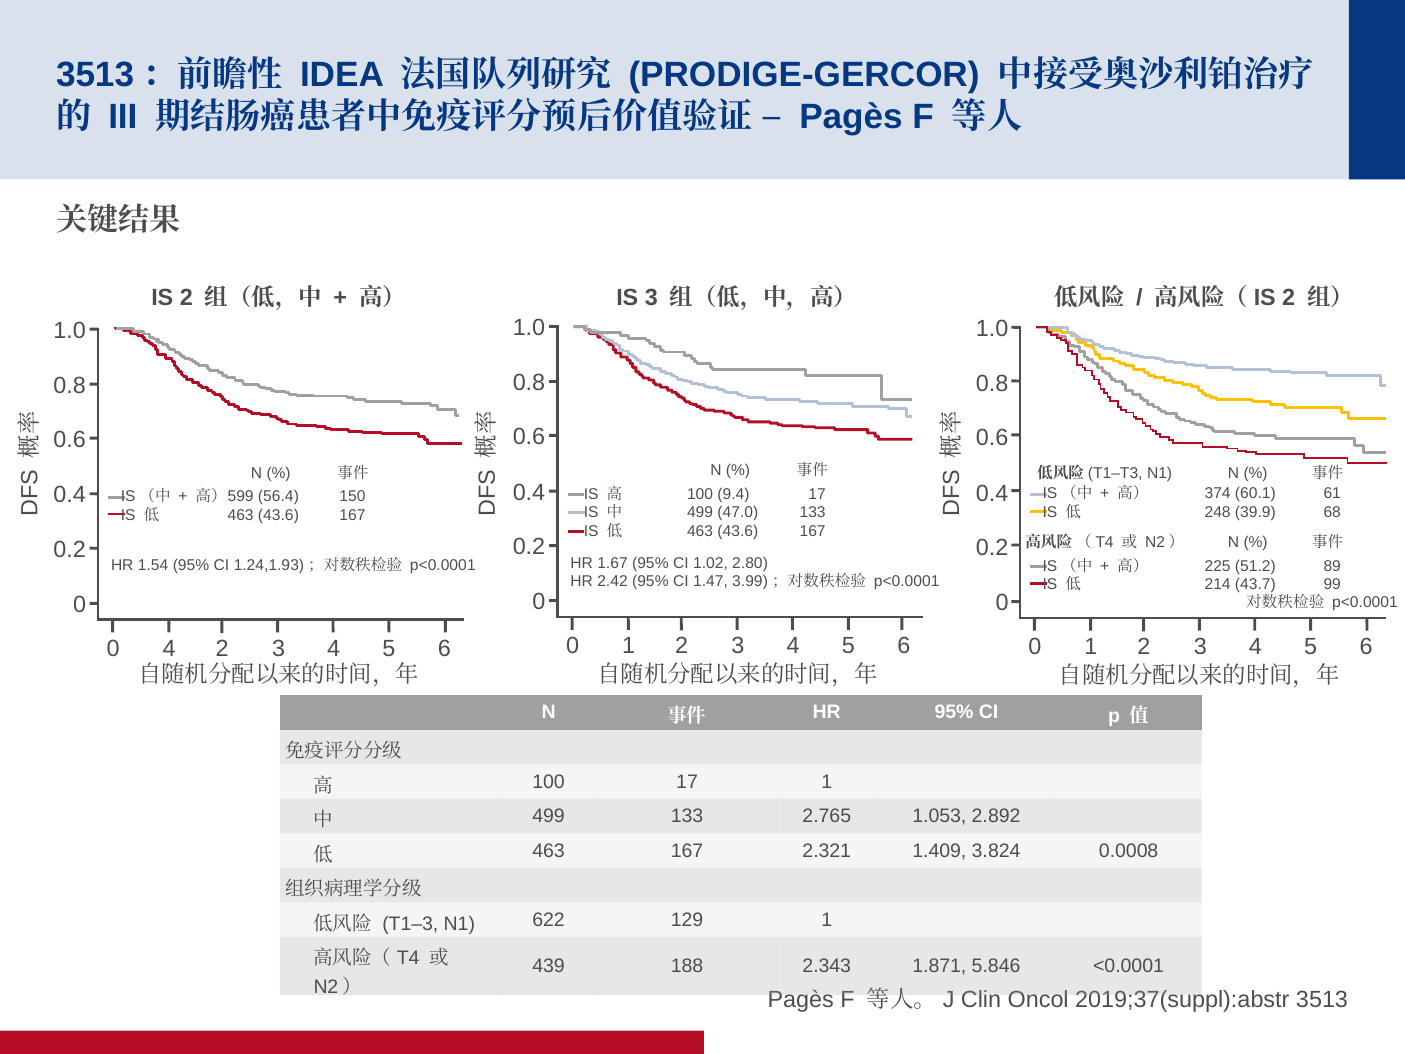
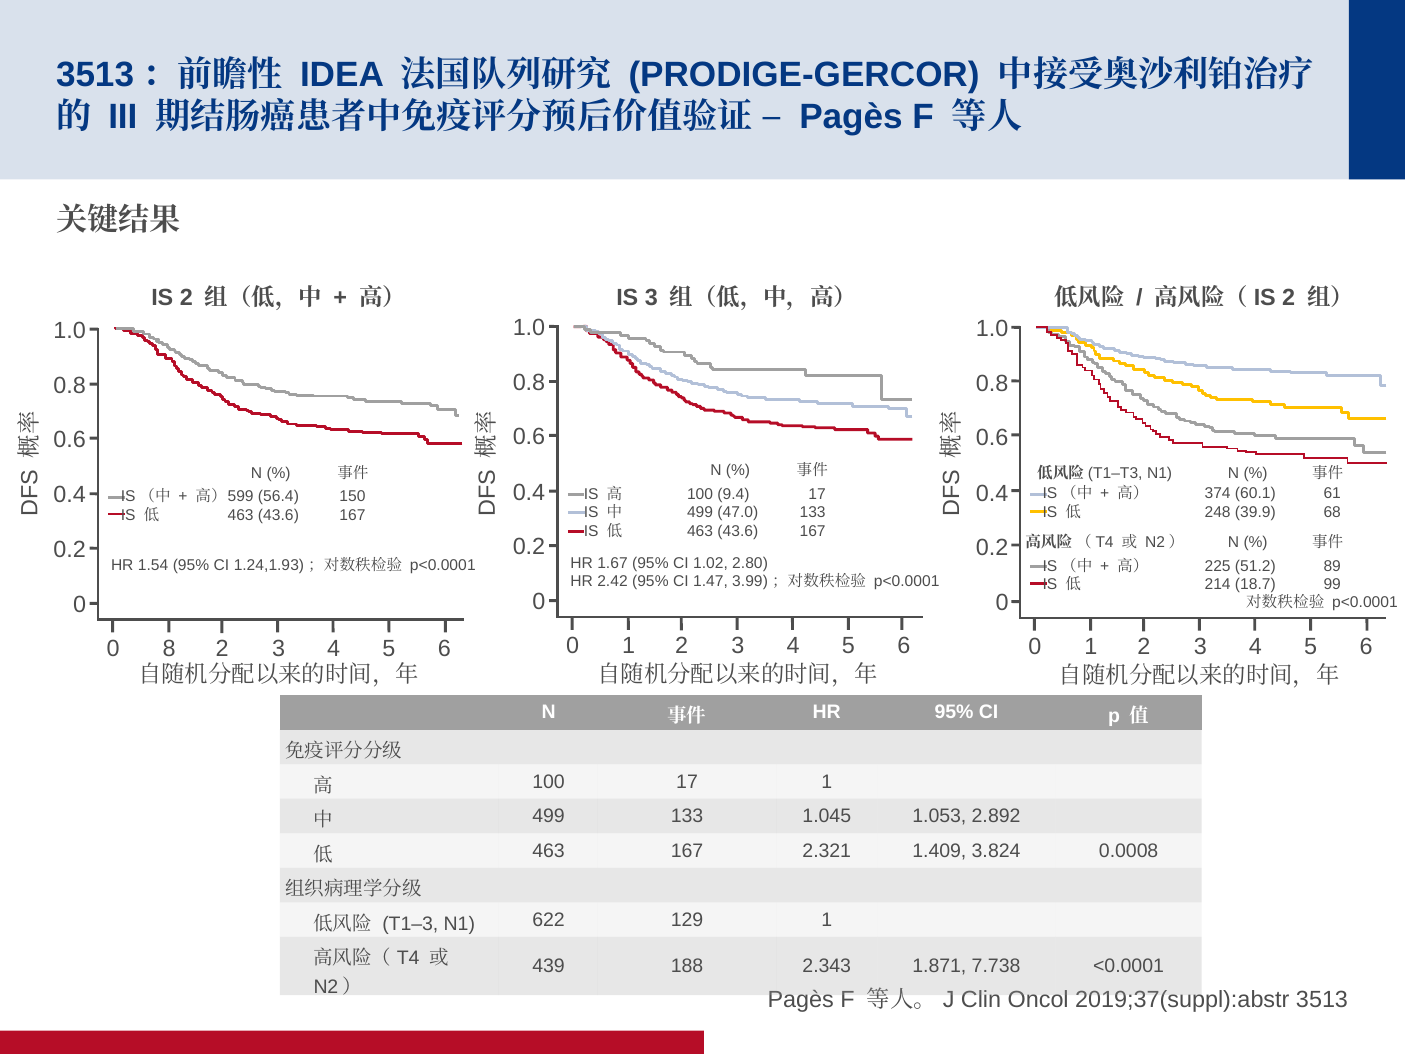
43.7: 43.7 -> 18.7 (1255, 585)
0 4: 4 -> 8 (169, 649)
2.765: 2.765 -> 1.045 (827, 816)
5.846: 5.846 -> 7.738 (996, 966)
